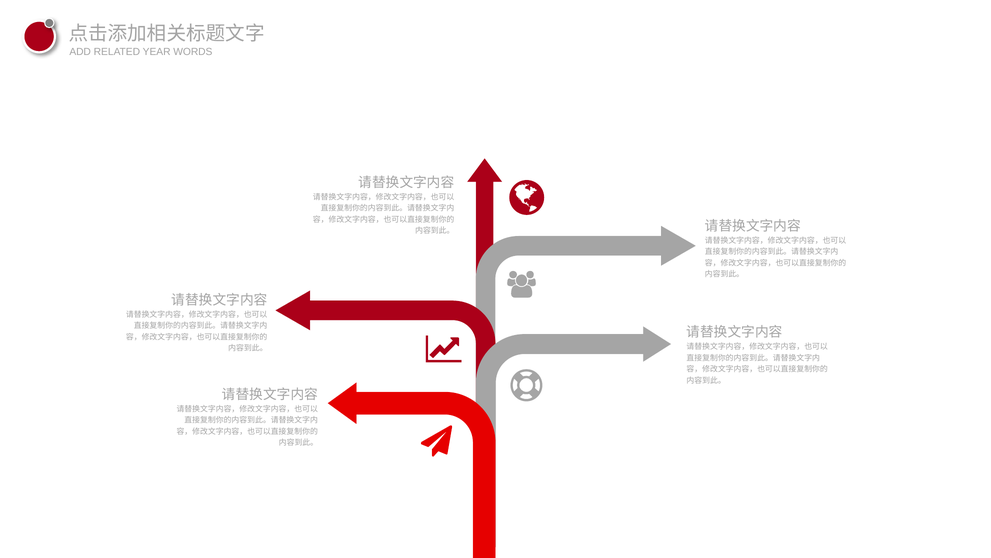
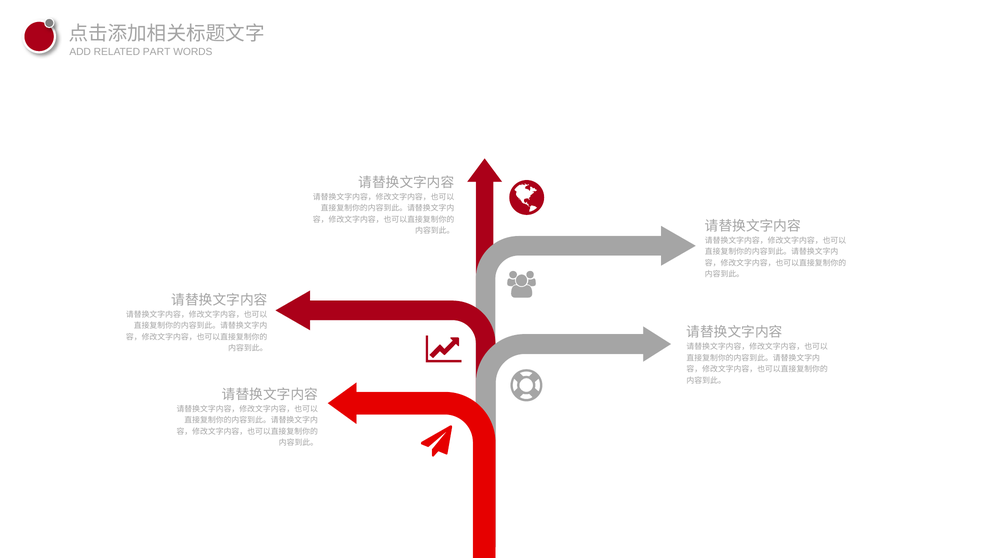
YEAR: YEAR -> PART (157, 52)
